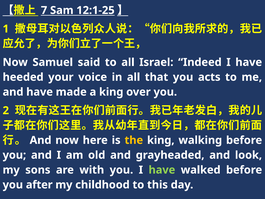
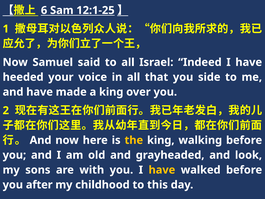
7: 7 -> 6 (44, 10)
acts: acts -> side (209, 77)
have colour: light green -> yellow (162, 170)
